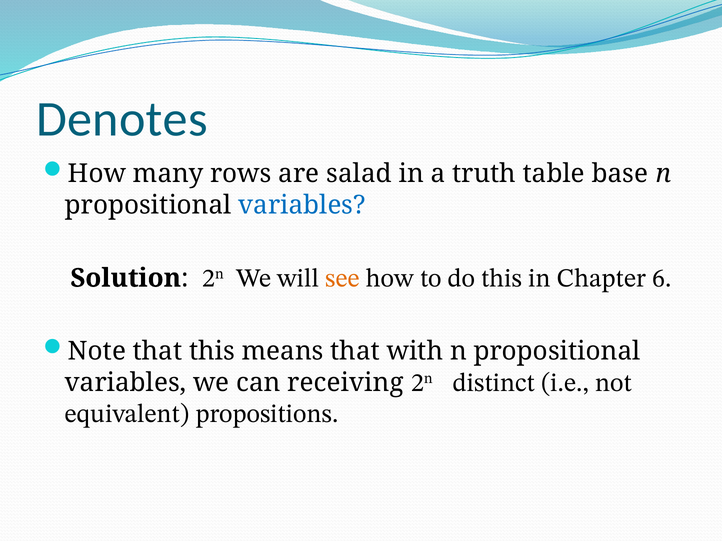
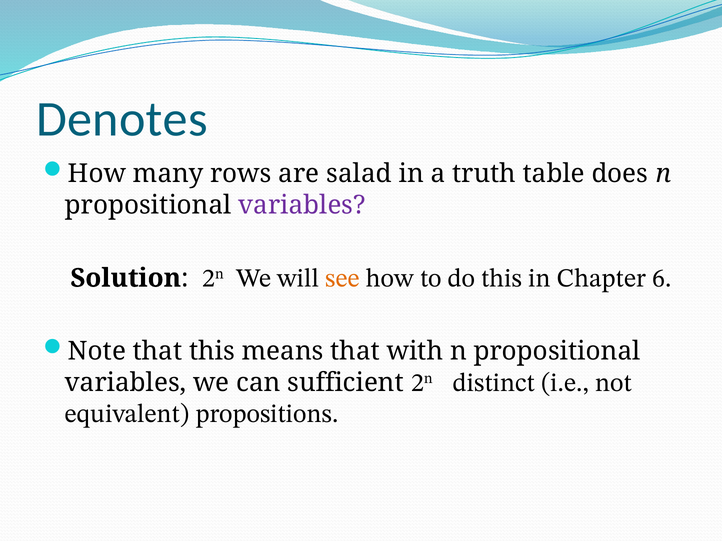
base: base -> does (620, 174)
variables colour: blue -> purple (302, 205)
receiving: receiving -> sufficient (346, 383)
